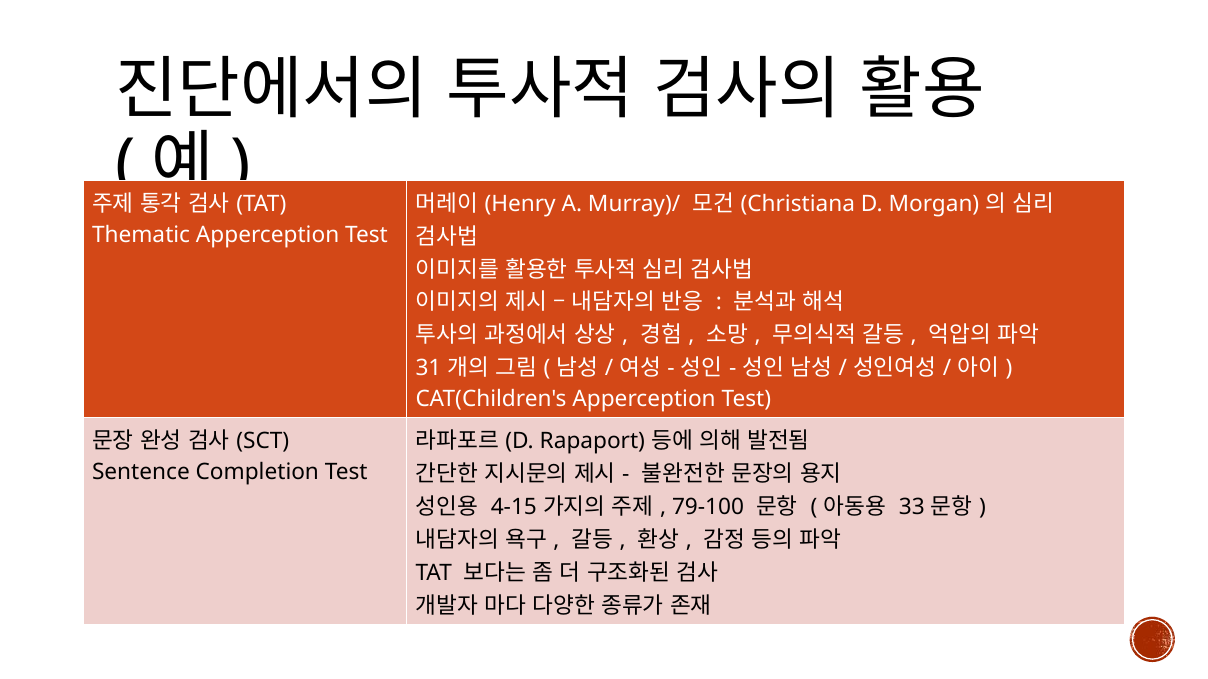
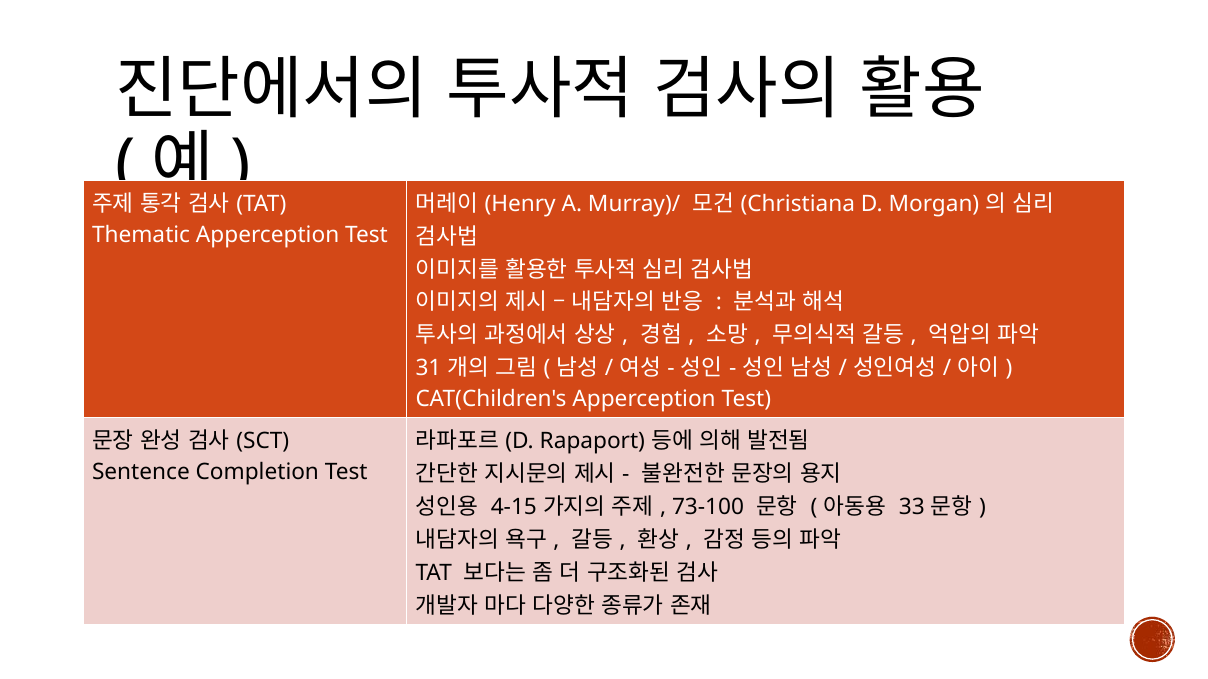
79-100: 79-100 -> 73-100 (708, 507)
